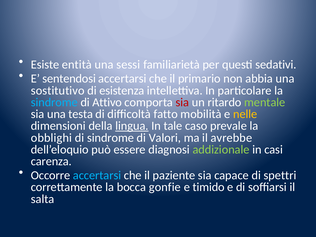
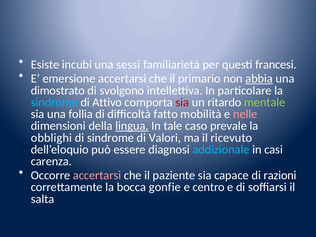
entità: entità -> incubi (77, 65)
sedativi: sedativi -> francesi (276, 65)
sentendosi: sentendosi -> emersione (69, 79)
abbia underline: none -> present (259, 79)
sostitutivo: sostitutivo -> dimostrato (58, 90)
esistenza: esistenza -> svolgono (122, 90)
testa: testa -> follia (81, 114)
nelle colour: yellow -> pink (245, 114)
avrebbe: avrebbe -> ricevuto (231, 138)
addizionale colour: light green -> light blue (221, 150)
accertarsi colour: light blue -> pink (97, 175)
spettri: spettri -> razioni (280, 175)
timido: timido -> centro (209, 187)
